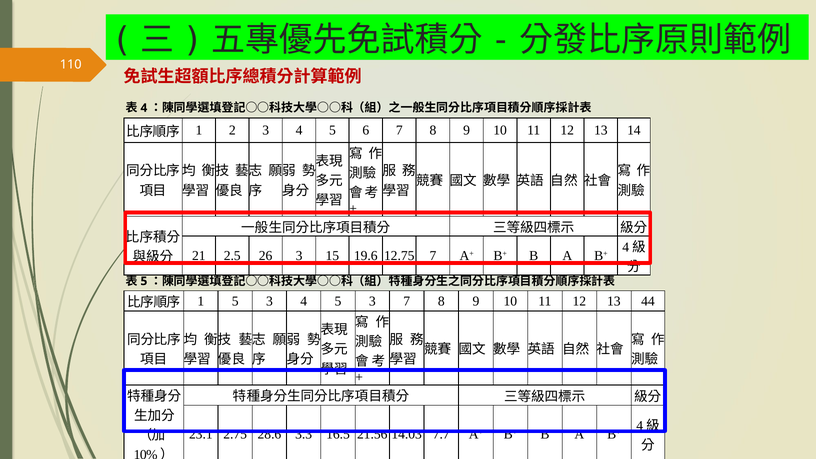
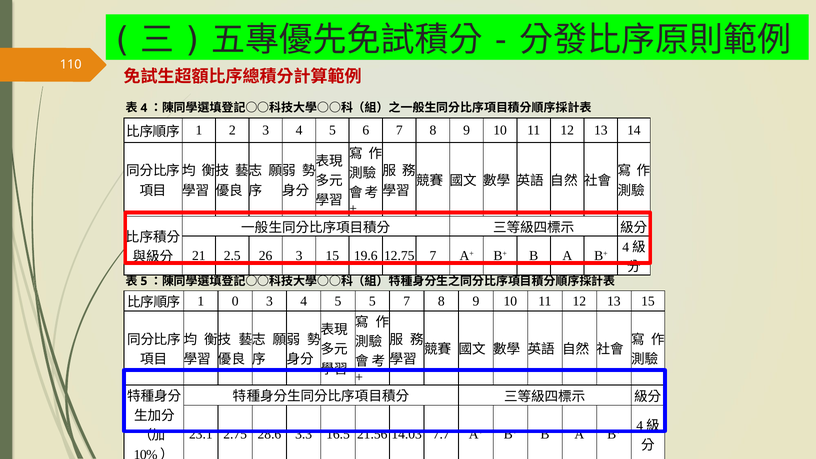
1 5: 5 -> 0 (235, 301)
4 5 3: 3 -> 5 (372, 301)
13 44: 44 -> 15 (648, 301)
